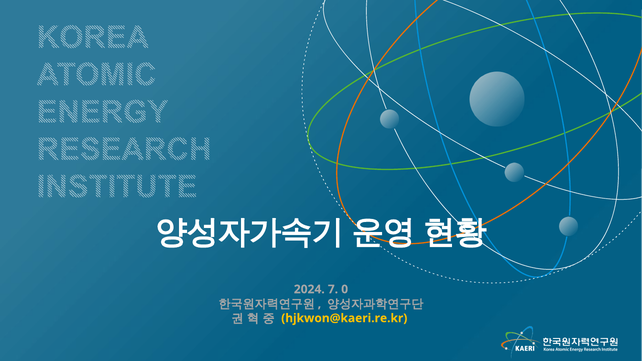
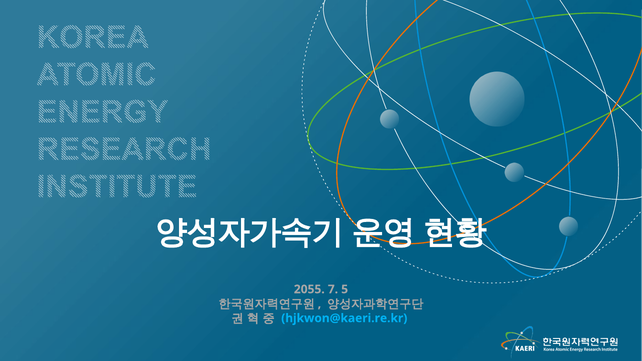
2024: 2024 -> 2055 (309, 289)
0: 0 -> 5 (345, 289)
hjkwon@kaeri.re.kr colour: yellow -> light blue (344, 318)
